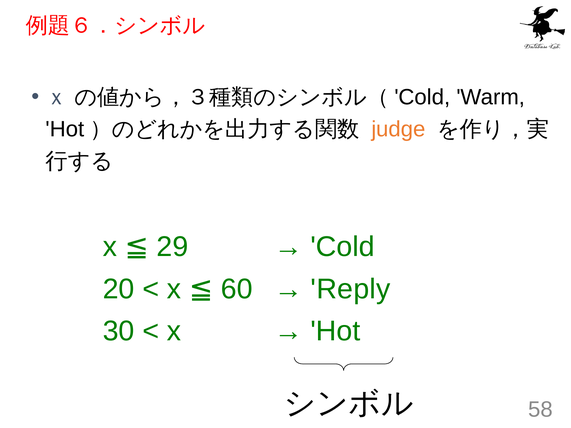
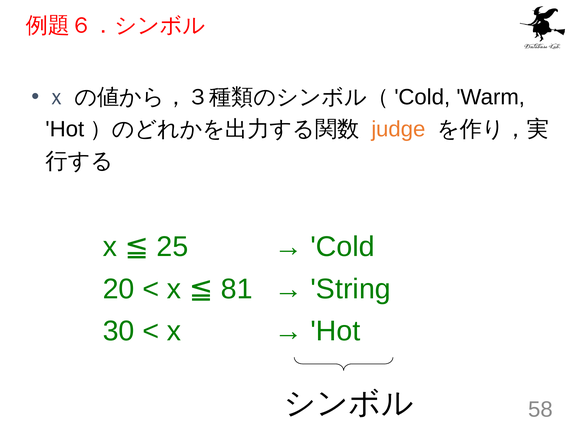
29: 29 -> 25 (173, 247)
60: 60 -> 81 (237, 289)
Reply: Reply -> String (351, 289)
